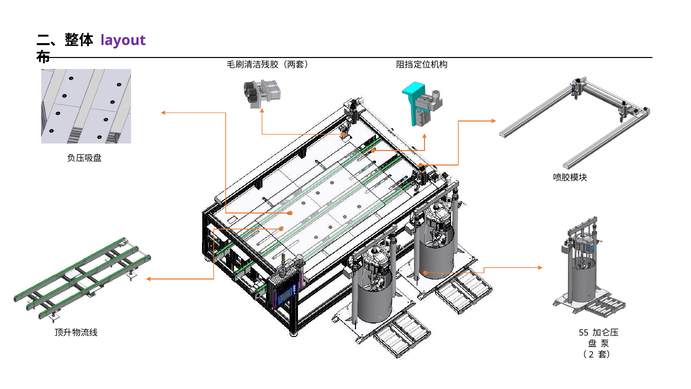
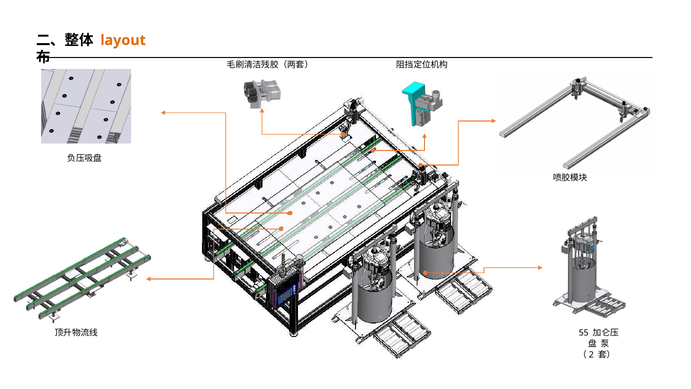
layout colour: purple -> orange (123, 40)
